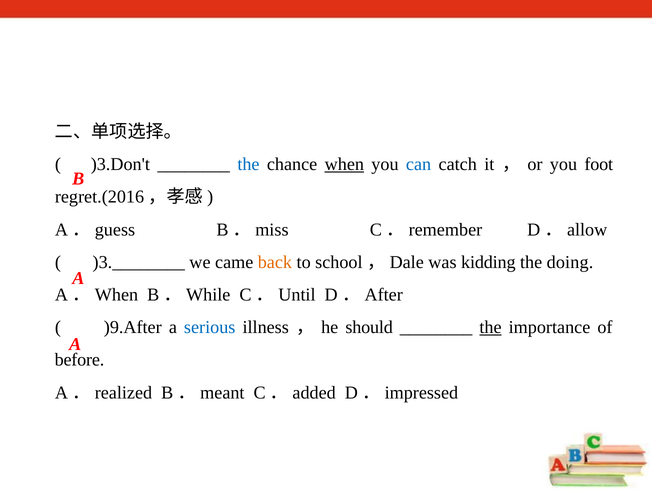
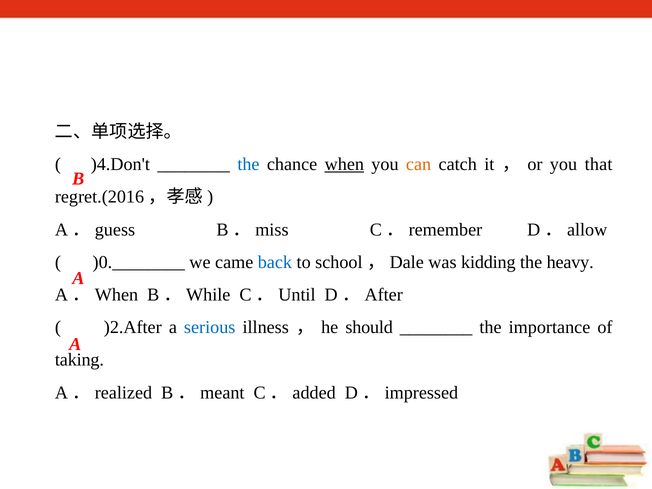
)3.Don't: )3.Don't -> )4.Don't (120, 164)
can colour: blue -> orange (419, 164)
foot: foot -> that (599, 164)
)3.________: )3.________ -> )0.________ (139, 262)
back colour: orange -> blue (275, 262)
doing: doing -> heavy (570, 262)
)9.After: )9.After -> )2.After (133, 327)
the underline: present -> none (491, 327)
before: before -> taking (79, 360)
